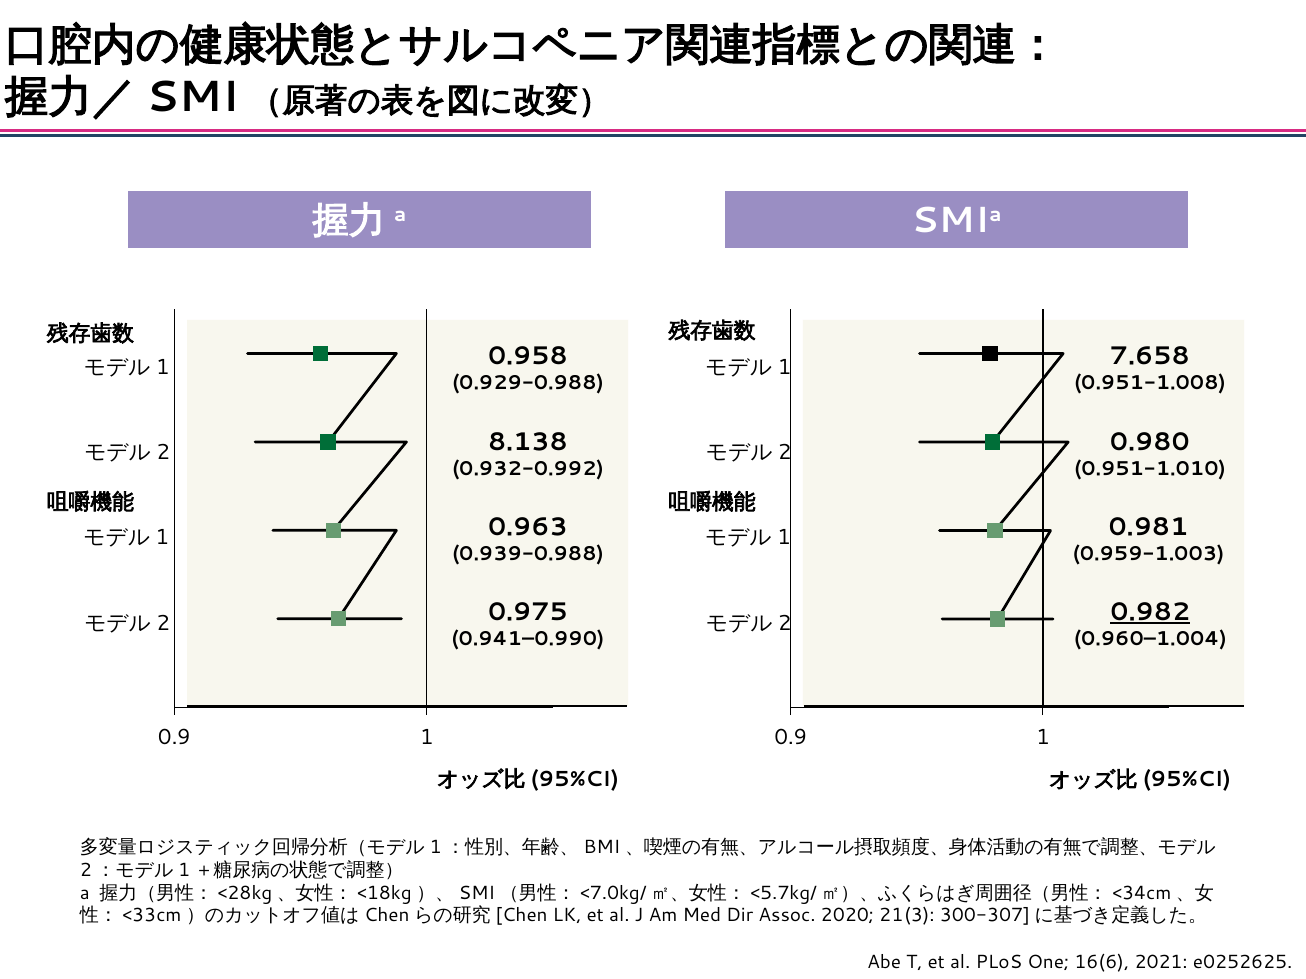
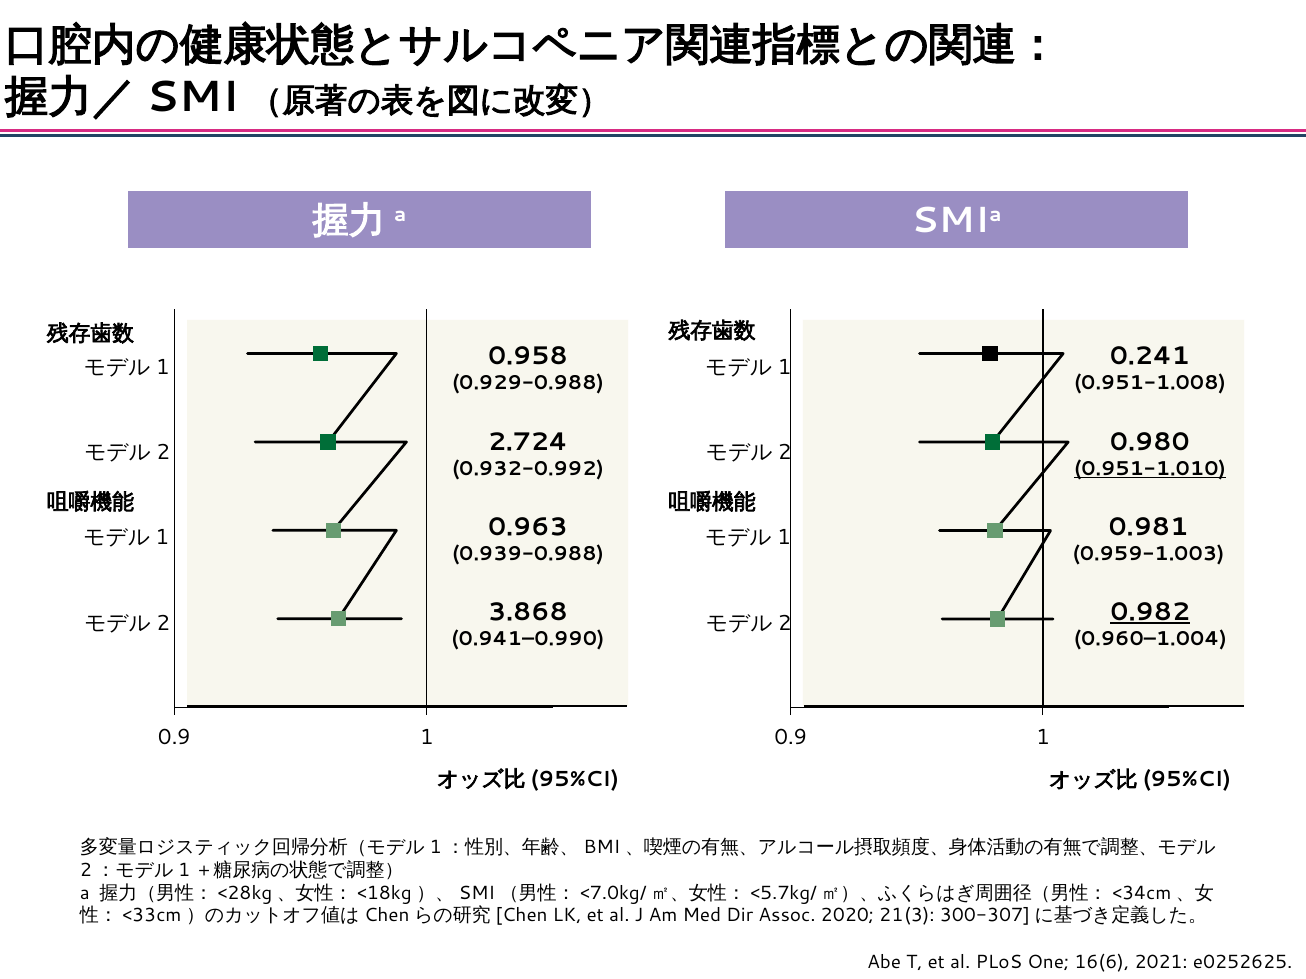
7.658: 7.658 -> 0.241 (1150, 356)
8.138: 8.138 -> 2.724 (528, 442)
0.951-1.010 underline: none -> present (1150, 469)
0.975: 0.975 -> 3.868 (528, 613)
